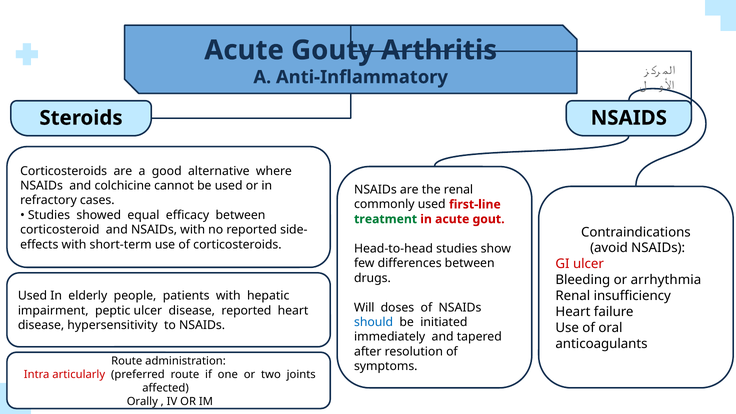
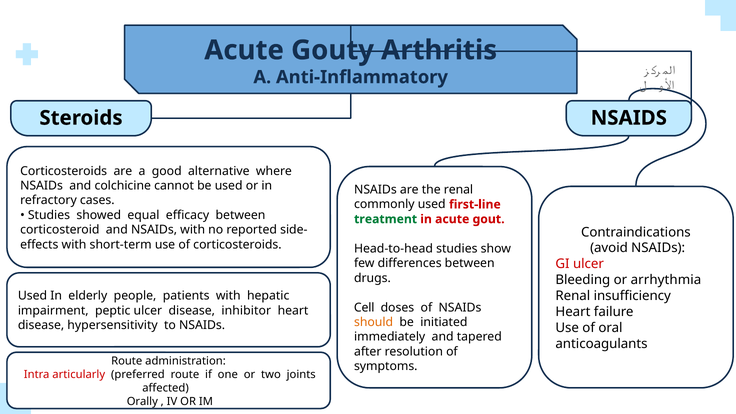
Will: Will -> Cell (364, 307)
disease reported: reported -> inhibitor (246, 311)
should colour: blue -> orange (374, 322)
